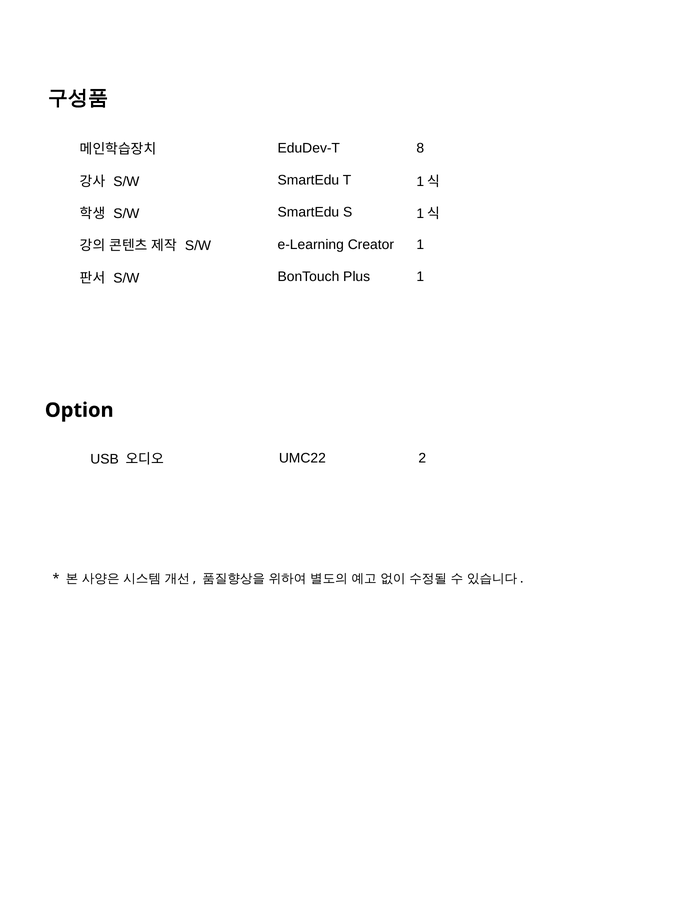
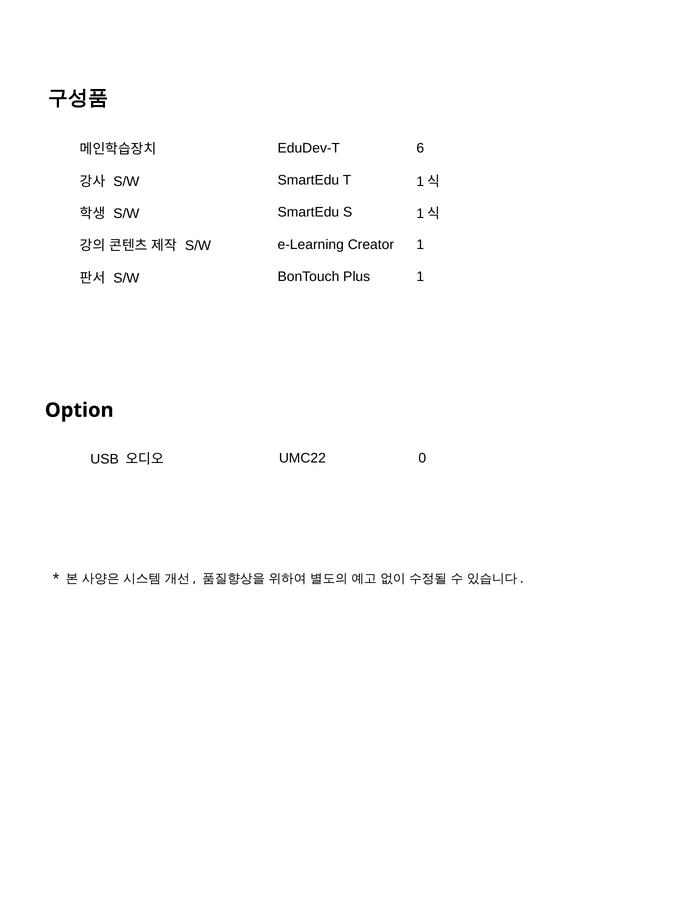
8: 8 -> 6 (420, 148)
2: 2 -> 0 (422, 458)
